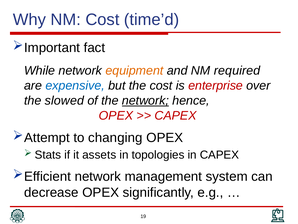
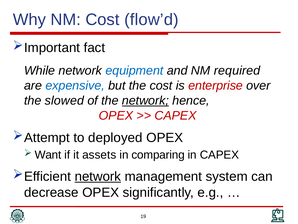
time’d: time’d -> flow’d (151, 20)
equipment colour: orange -> blue (134, 70)
changing: changing -> deployed (115, 137)
Stats: Stats -> Want (48, 154)
topologies: topologies -> comparing (158, 154)
network underline: none -> present (98, 176)
